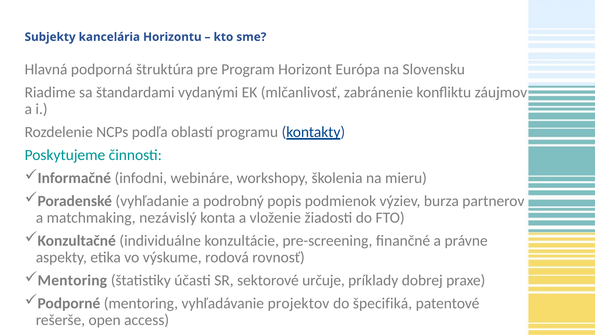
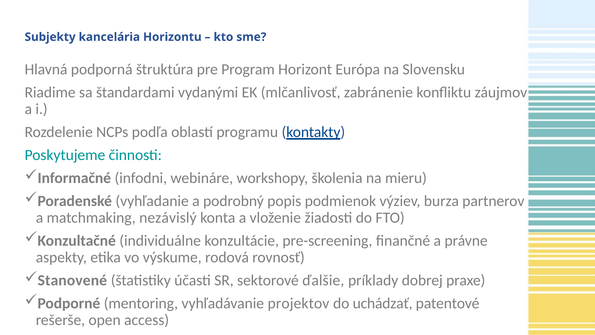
Mentoring: Mentoring -> Stanovené (72, 280)
určuje: určuje -> ďalšie (323, 280)
špecifiká: špecifiká -> uchádzať (383, 303)
